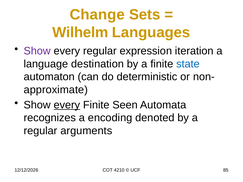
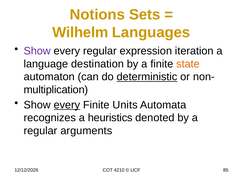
Change: Change -> Notions (97, 15)
state colour: blue -> orange (188, 64)
deterministic underline: none -> present (147, 77)
approximate: approximate -> multiplication (56, 90)
Seen: Seen -> Units (125, 105)
encoding: encoding -> heuristics (110, 118)
